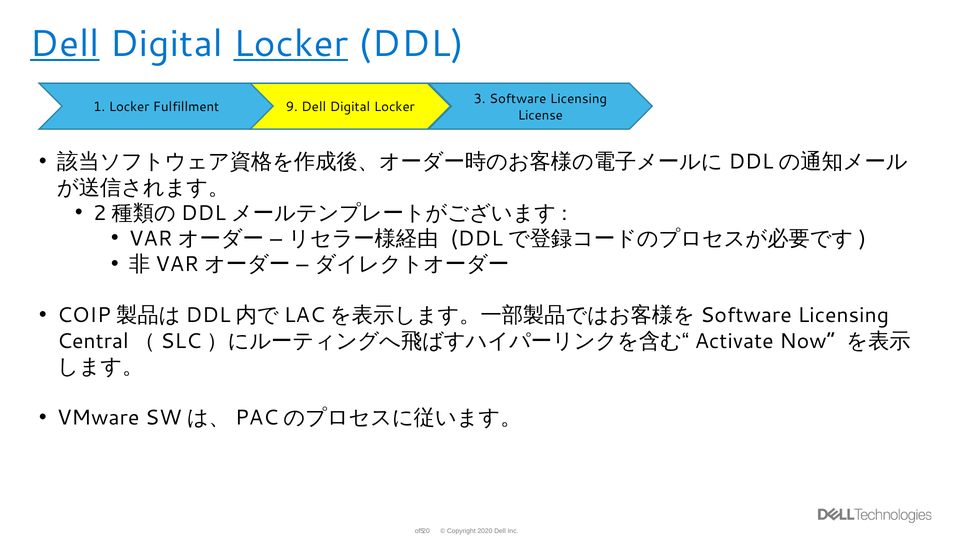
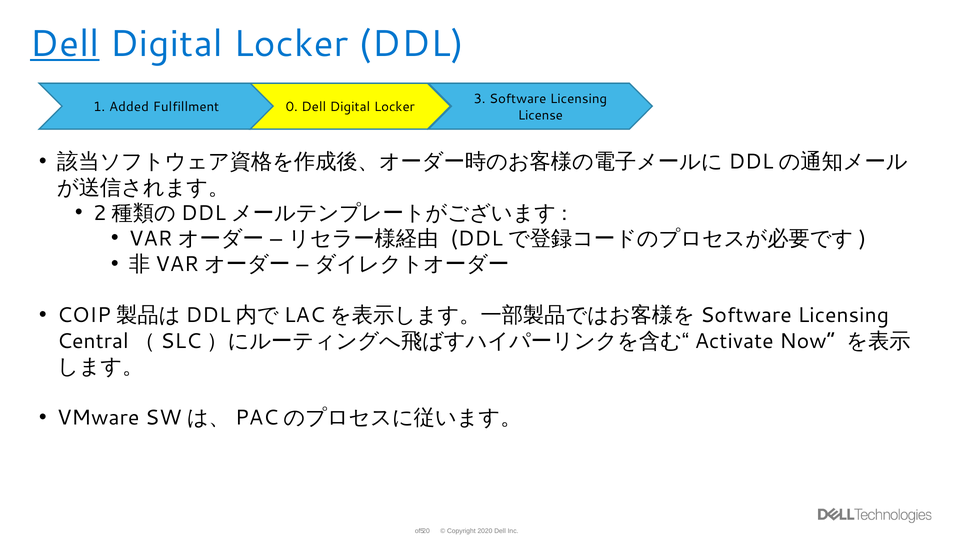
Locker underline: present -> none (291, 44)
1 Locker: Locker -> Added (129, 107)
9: 9 -> 0 (292, 107)
